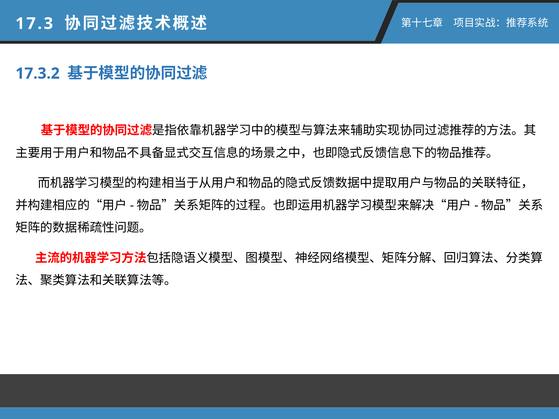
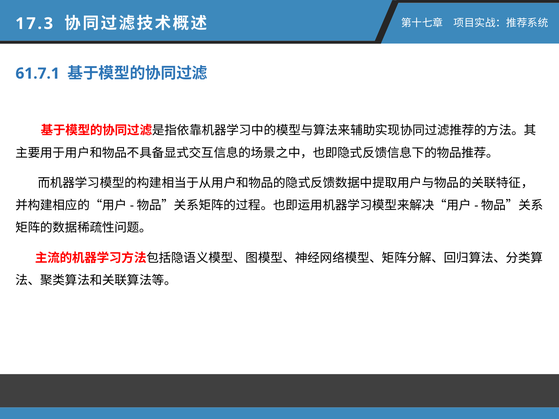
17.3.2: 17.3.2 -> 61.7.1 (38, 74)
